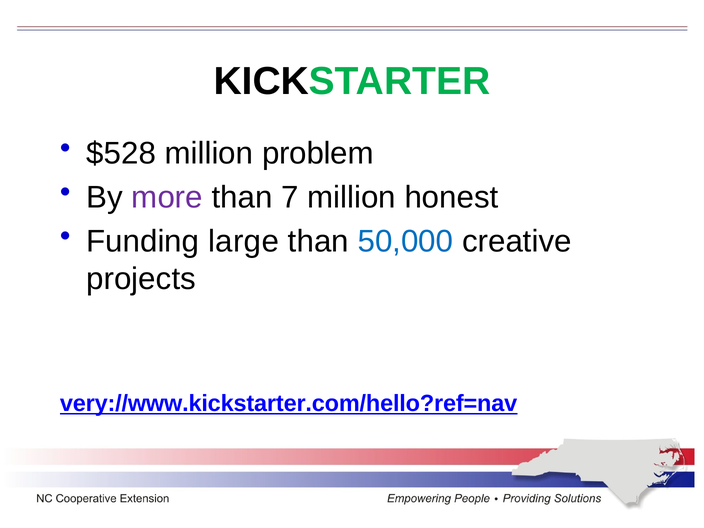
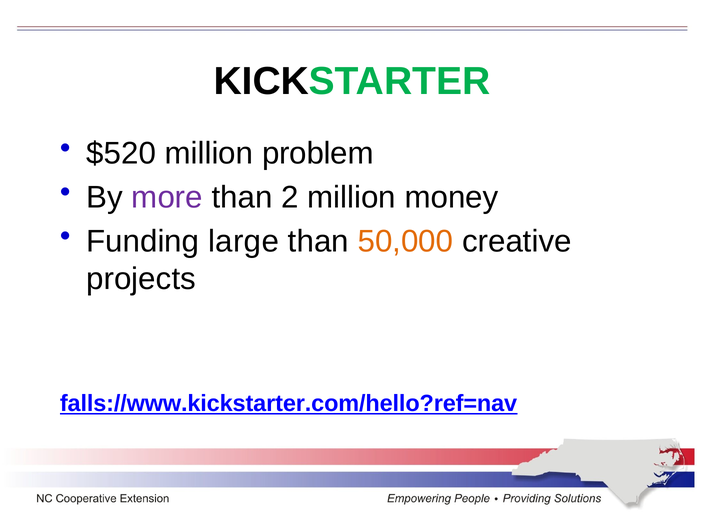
$528: $528 -> $520 (121, 154)
7: 7 -> 2 (290, 197)
honest: honest -> money (452, 197)
50,000 colour: blue -> orange (405, 241)
very://www.kickstarter.com/hello?ref=nav: very://www.kickstarter.com/hello?ref=nav -> falls://www.kickstarter.com/hello?ref=nav (289, 403)
